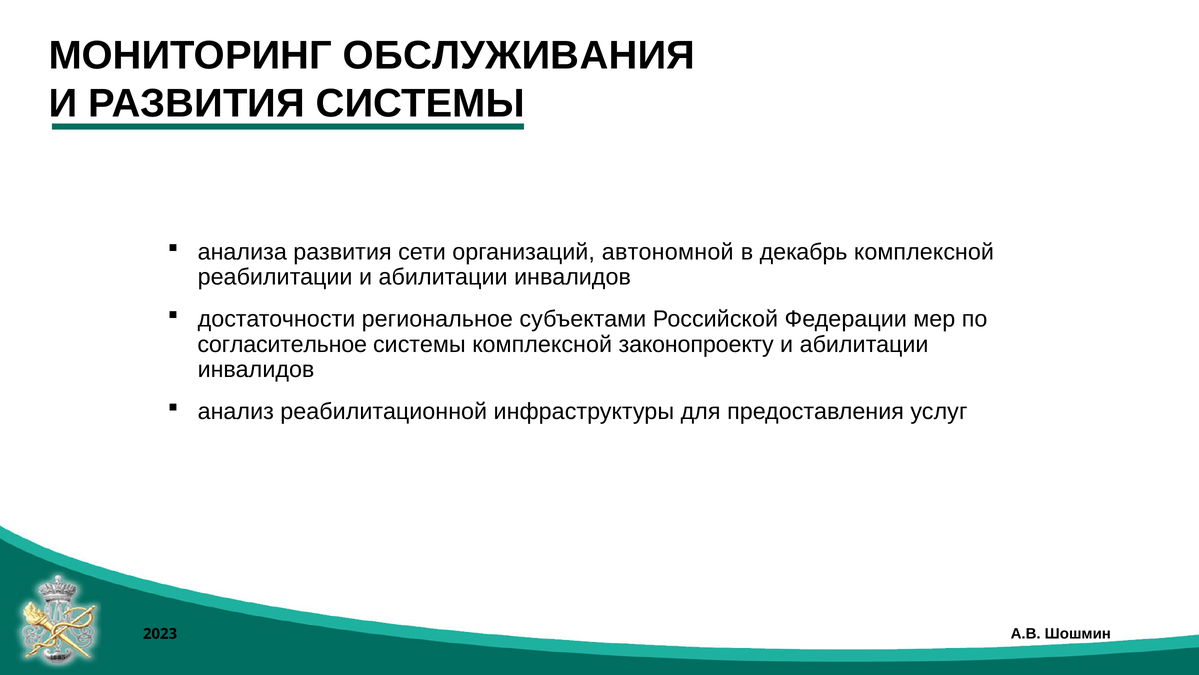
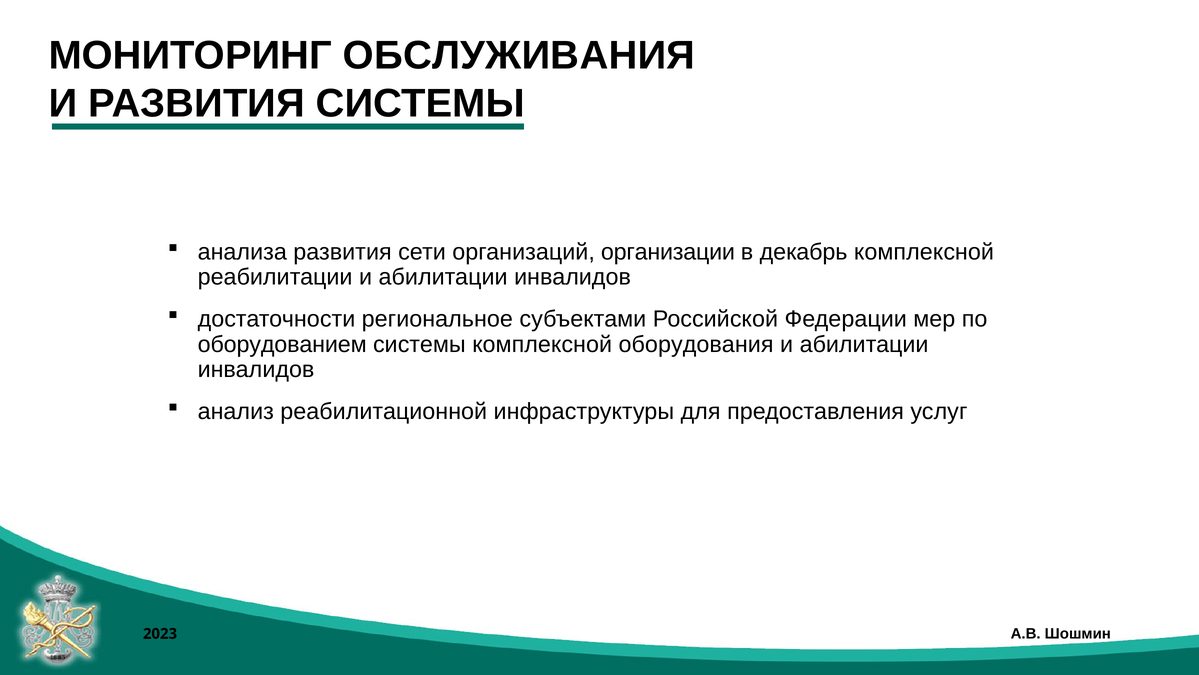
автономной: автономной -> организации (668, 252)
согласительное: согласительное -> оборудованием (282, 344)
законопроекту: законопроекту -> оборудования (696, 344)
